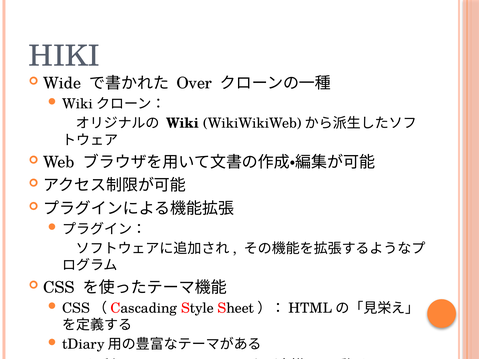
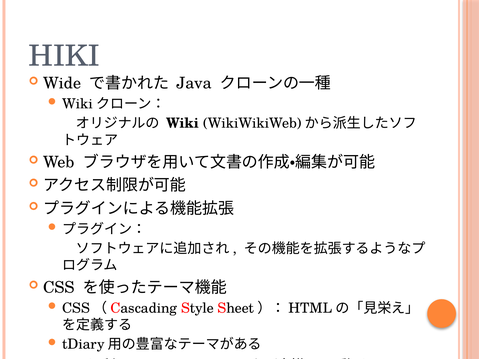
Over: Over -> Java (194, 83)
